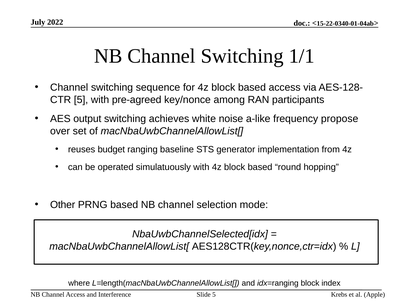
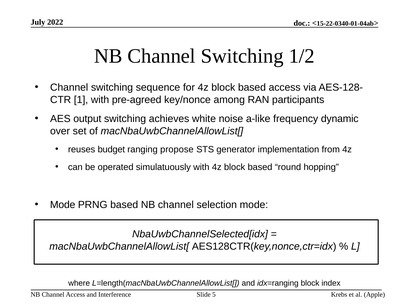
1/1: 1/1 -> 1/2 (302, 56)
5: 5 -> 1 (81, 100)
propose: propose -> dynamic (340, 119)
baseline: baseline -> propose (177, 149)
Other: Other -> Mode (63, 205)
